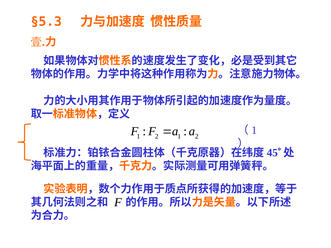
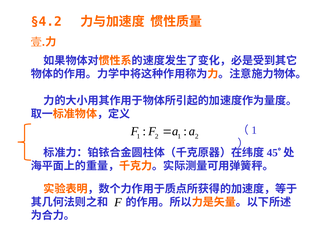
§5.3: §5.3 -> §4.2 (46, 22)
